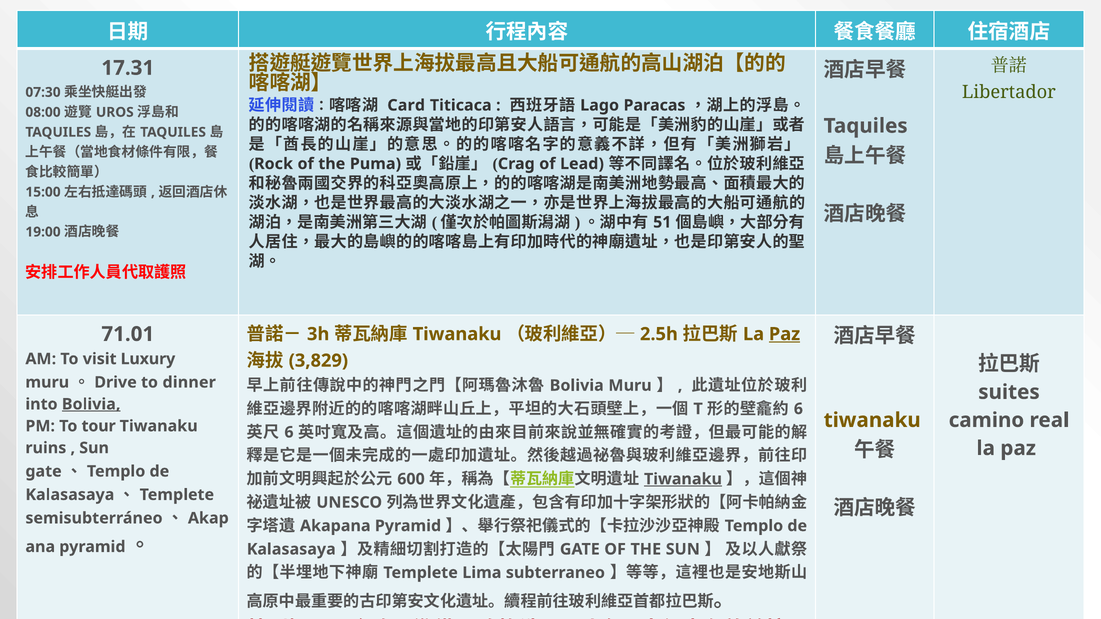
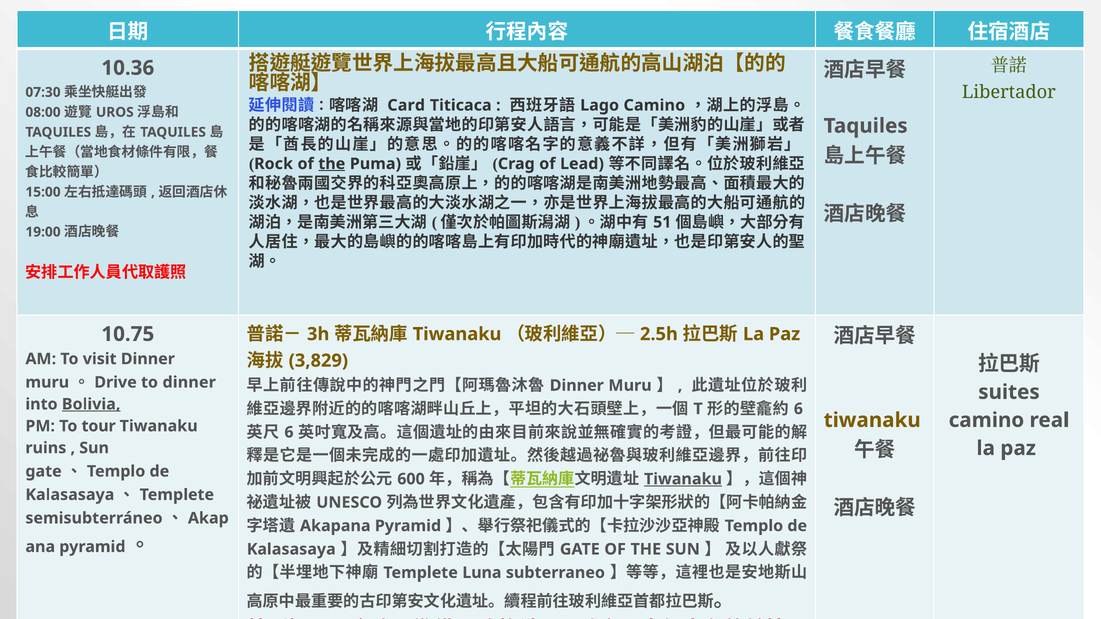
17.31: 17.31 -> 10.36 (128, 68)
Paracas: Paracas -> Camino (654, 105)
the underline: none -> present (332, 164)
Paz underline: present -> none (785, 334)
71.01: 71.01 -> 10.75 (128, 334)
visit Luxury: Luxury -> Dinner (148, 359)
Bolivia: Bolivia -> Dinner (577, 386)
Lima: Lima -> Luna (482, 573)
